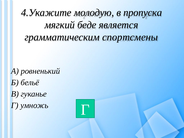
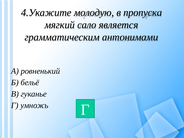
беде: беде -> сало (87, 25)
спортсмены: спортсмены -> антонимами (130, 37)
